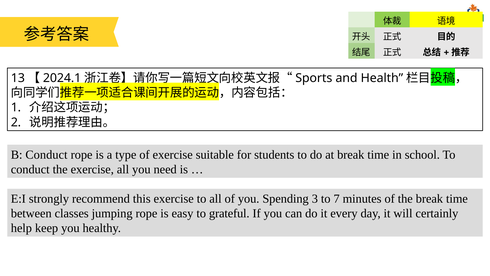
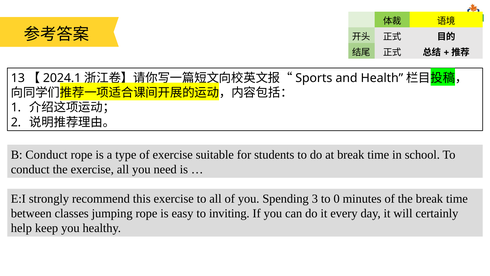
7: 7 -> 0 (337, 199)
grateful: grateful -> inviting (229, 213)
